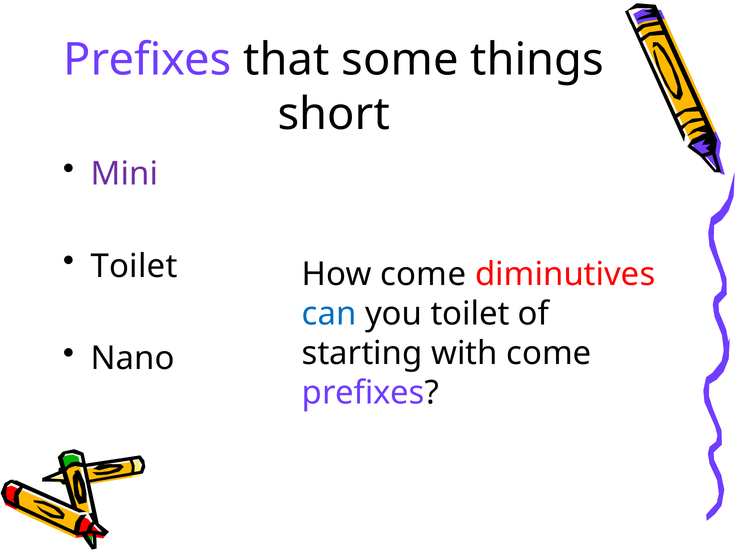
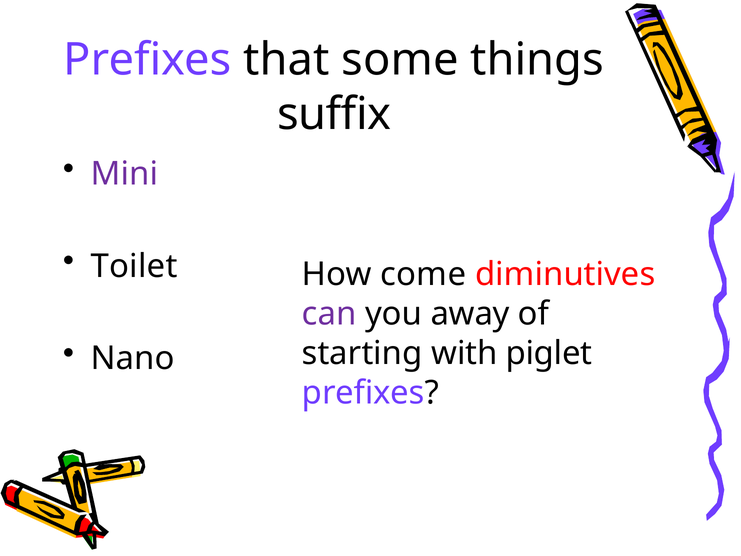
short: short -> suffix (334, 114)
can colour: blue -> purple (329, 314)
you toilet: toilet -> away (470, 314)
with come: come -> piglet (549, 353)
